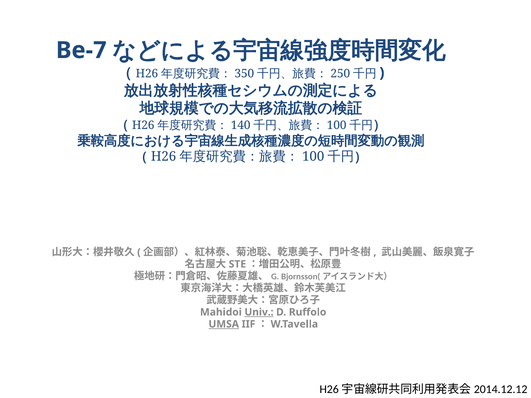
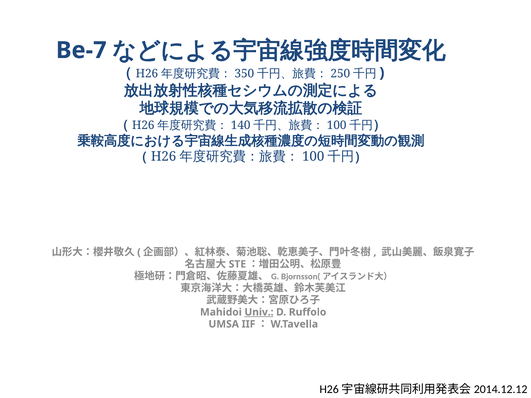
UMSA underline: present -> none (224, 324)
